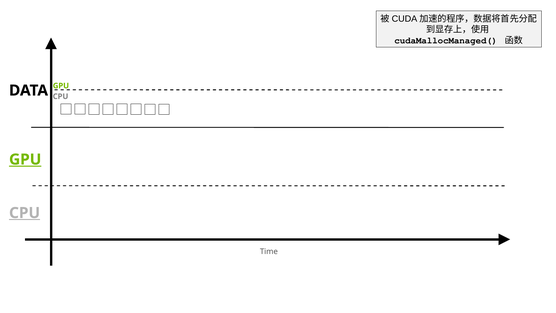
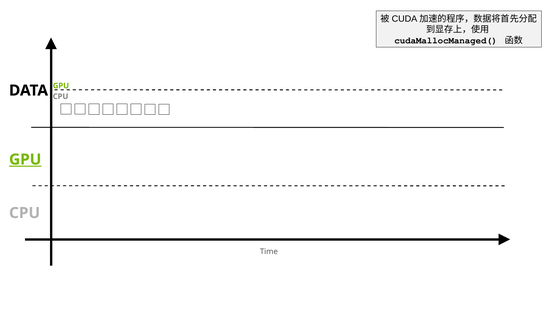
CPU underline: present -> none (25, 213)
